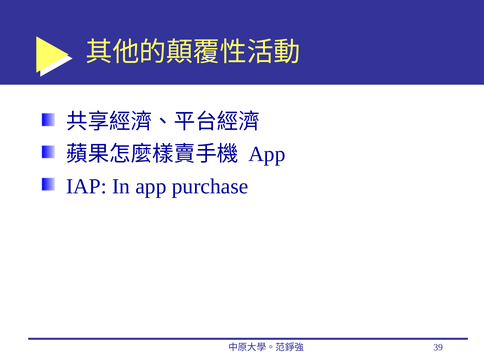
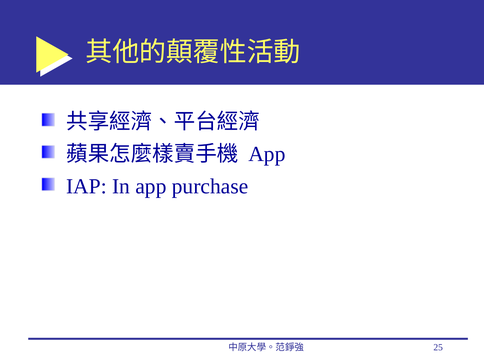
39: 39 -> 25 (438, 348)
